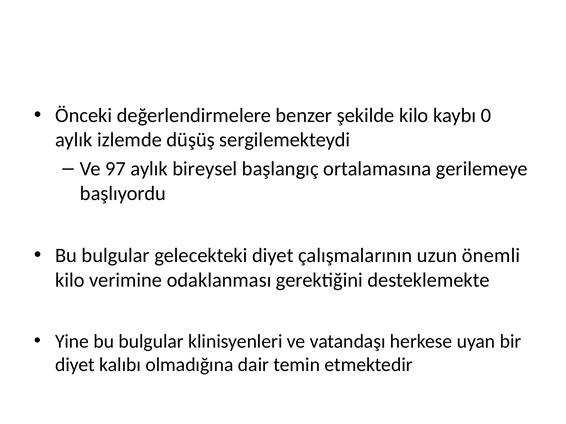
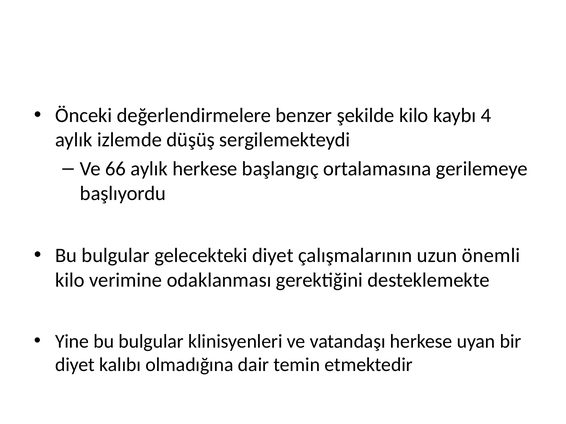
0: 0 -> 4 (486, 116)
97: 97 -> 66 (116, 169)
aylık bireysel: bireysel -> herkese (205, 169)
